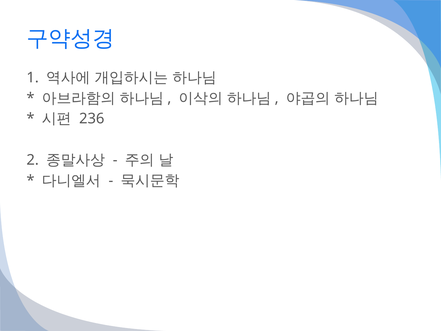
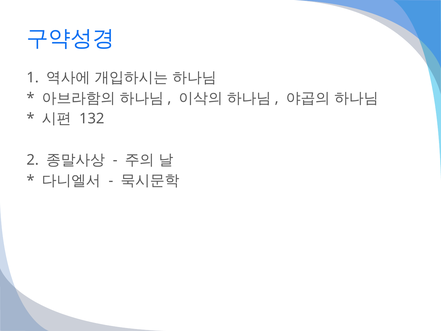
236: 236 -> 132 (92, 119)
